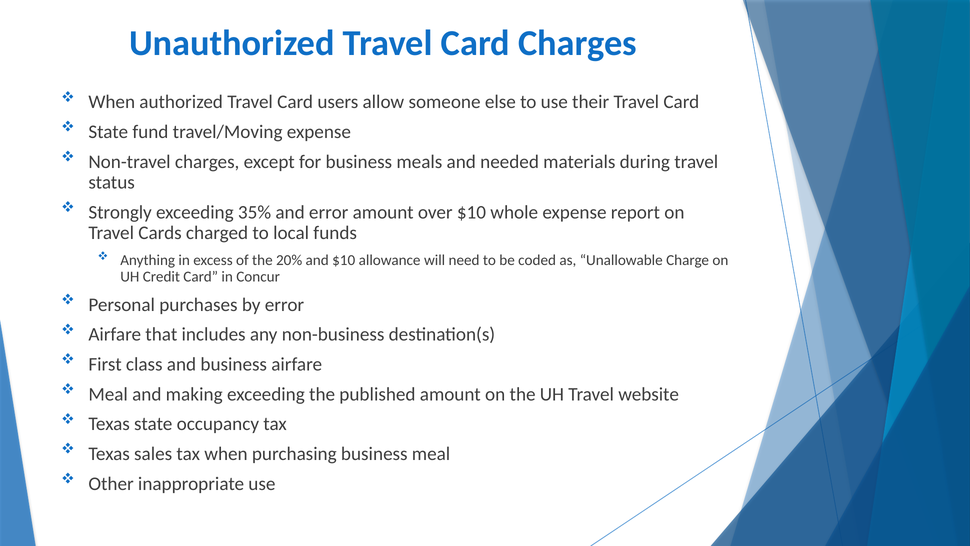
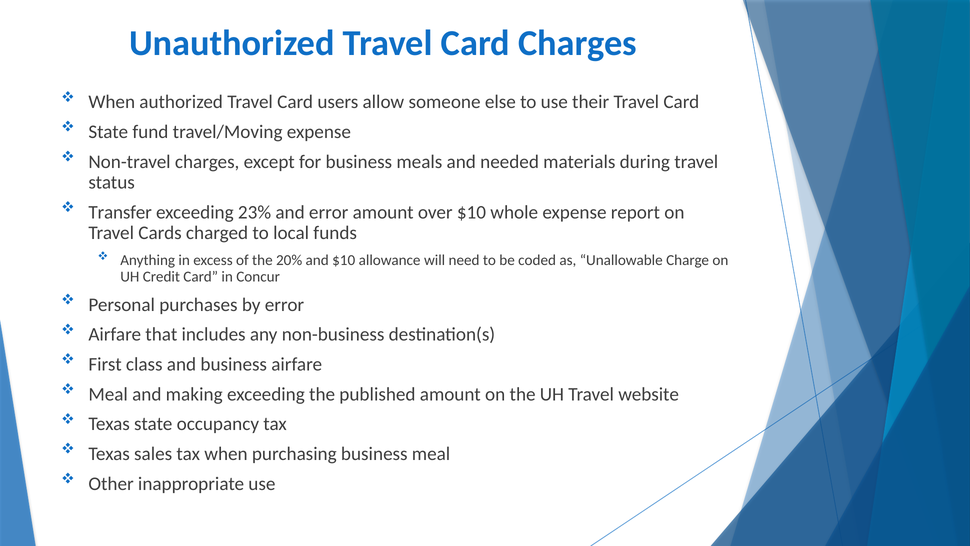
Strongly: Strongly -> Transfer (120, 212)
35%: 35% -> 23% (255, 212)
